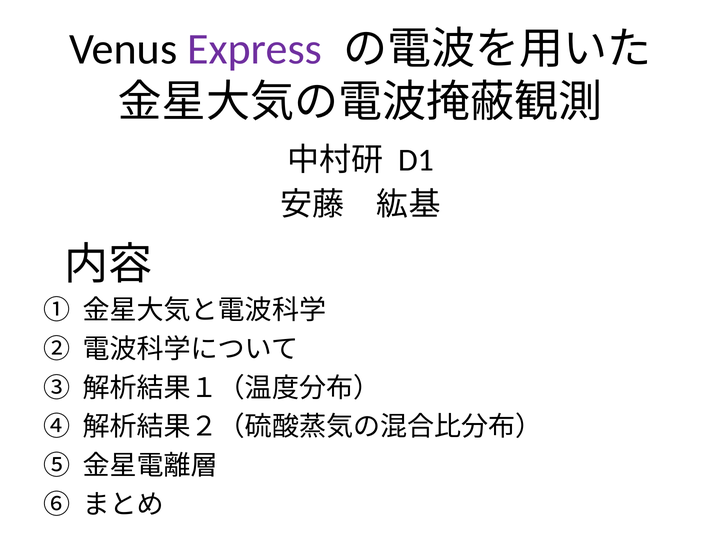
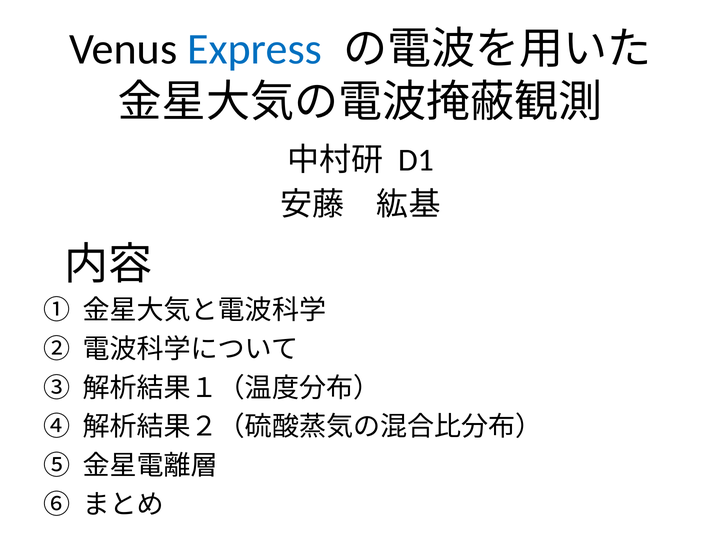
Express colour: purple -> blue (255, 49)
